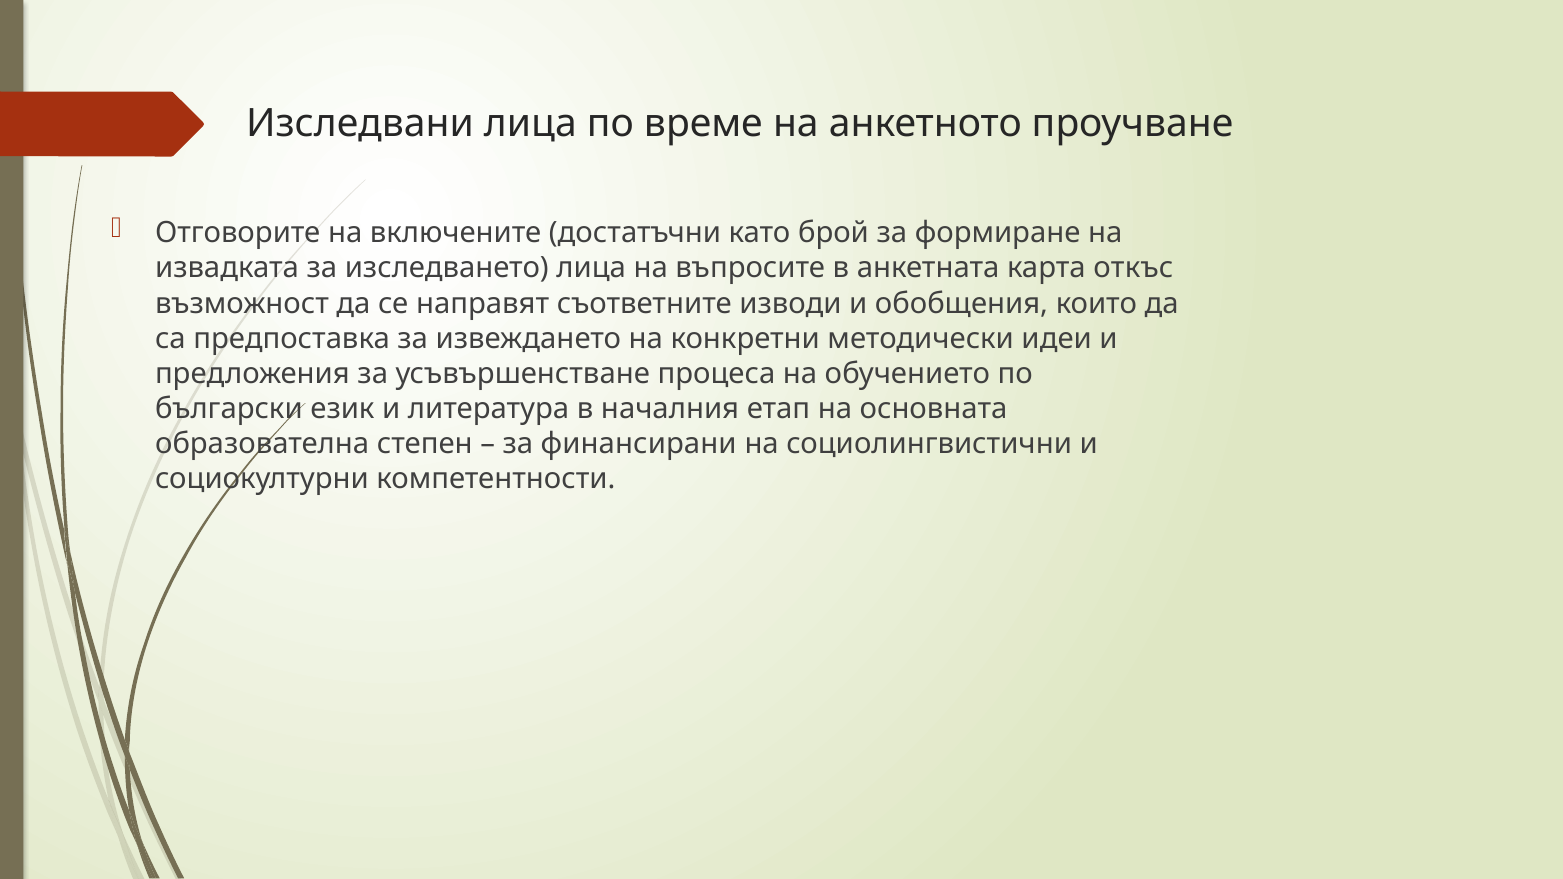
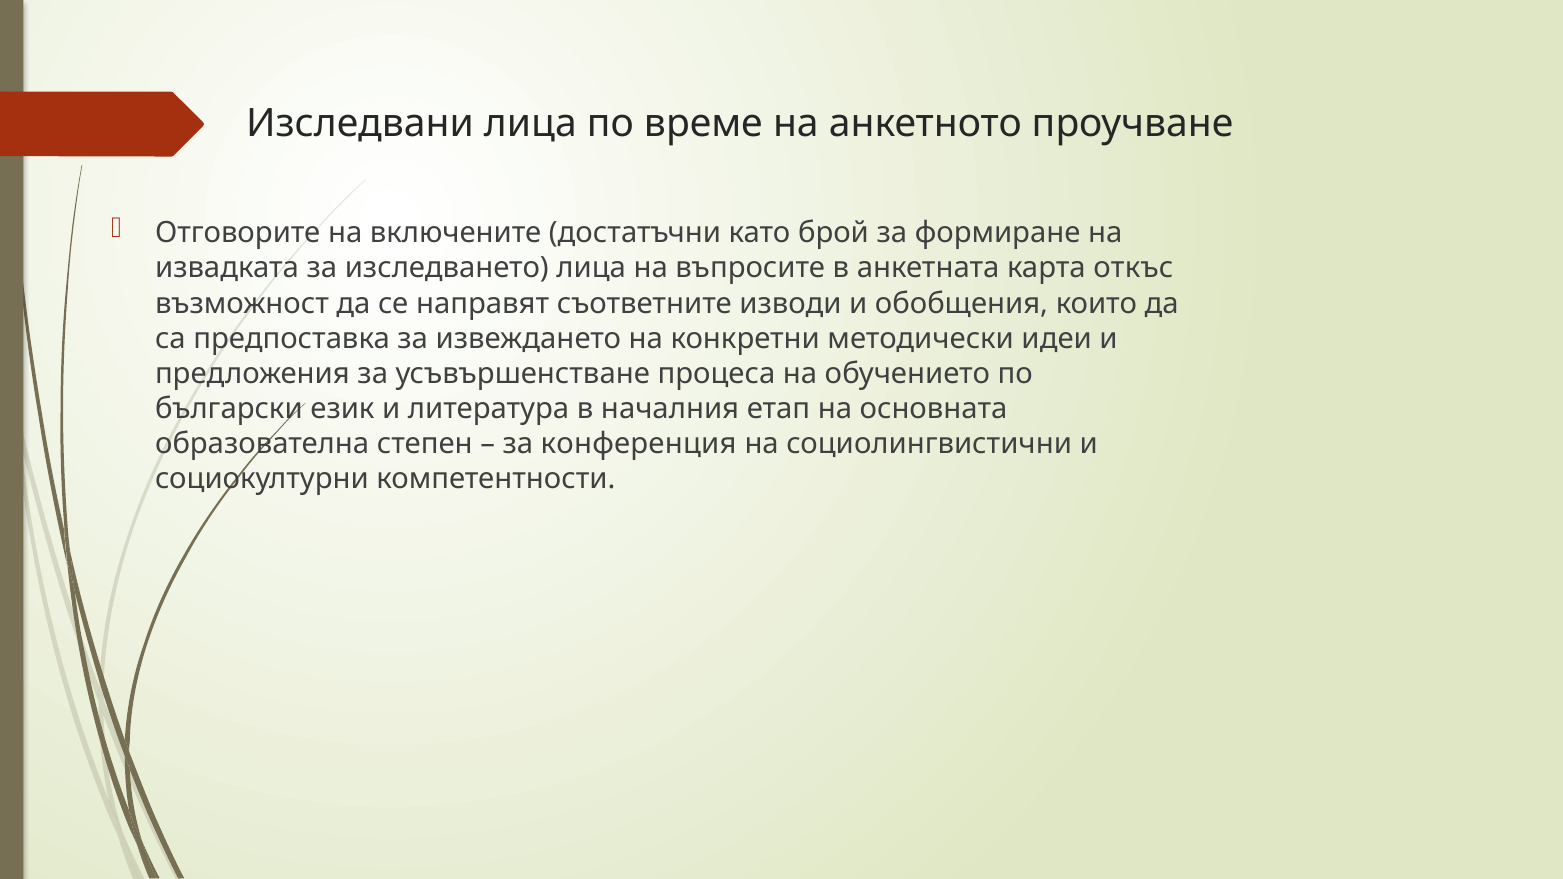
финансирани: финансирани -> конференция (639, 444)
